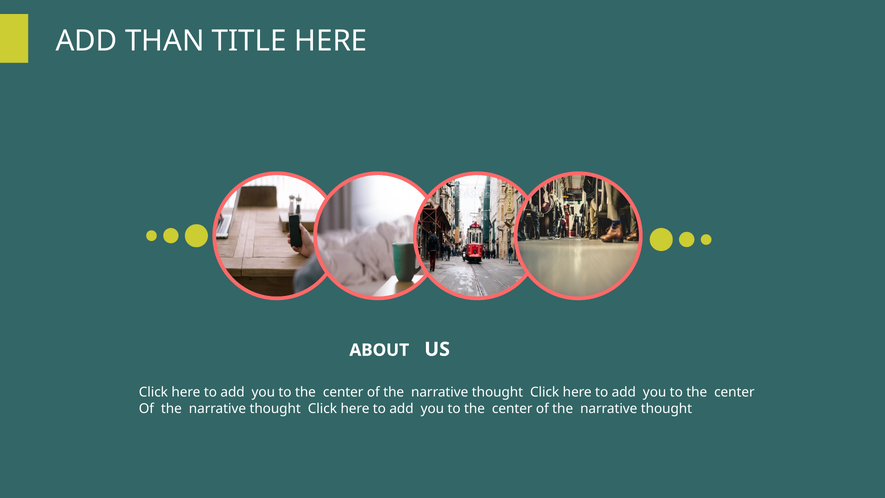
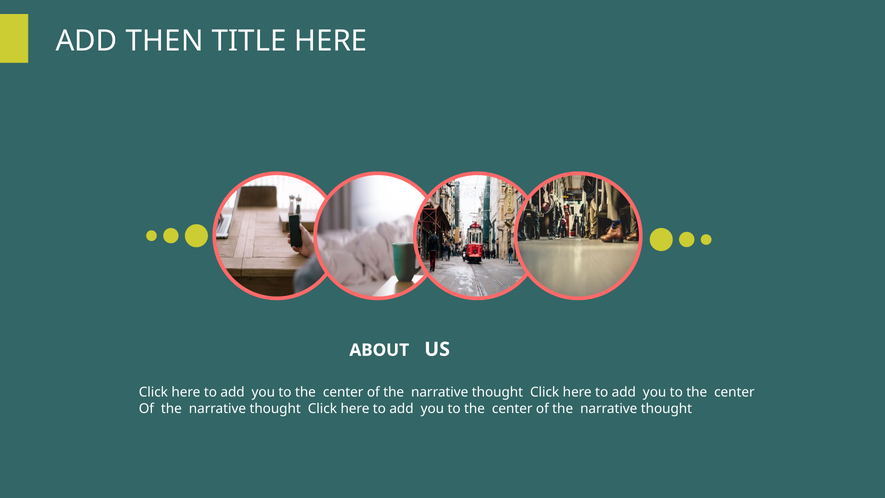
THAN: THAN -> THEN (165, 41)
